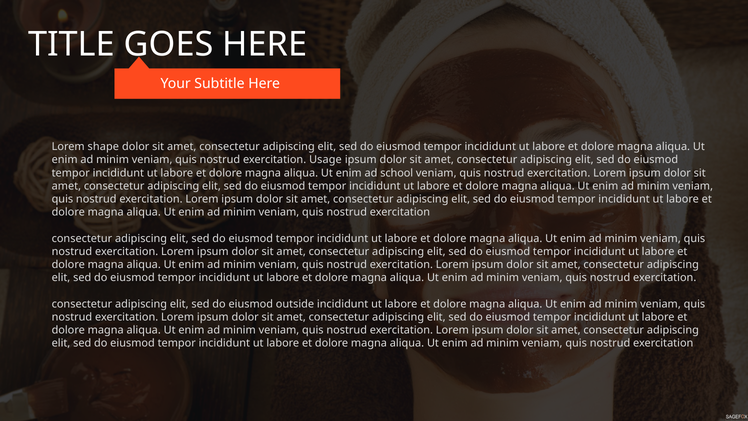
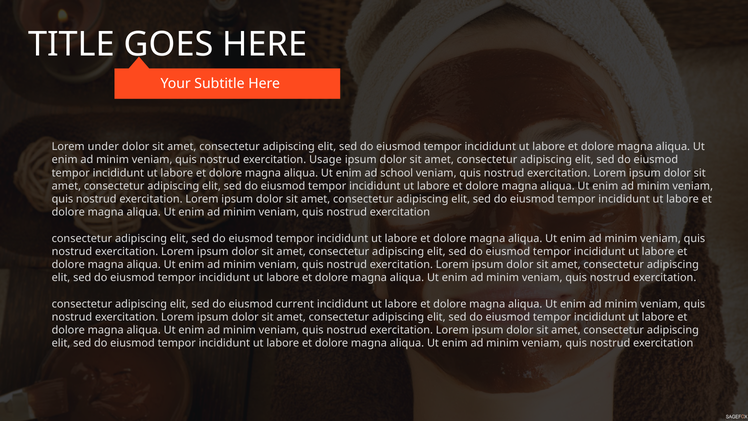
shape: shape -> under (103, 147)
outside: outside -> current (295, 304)
